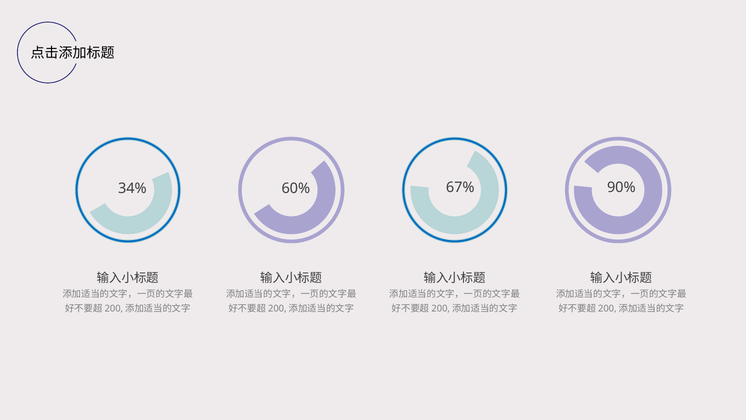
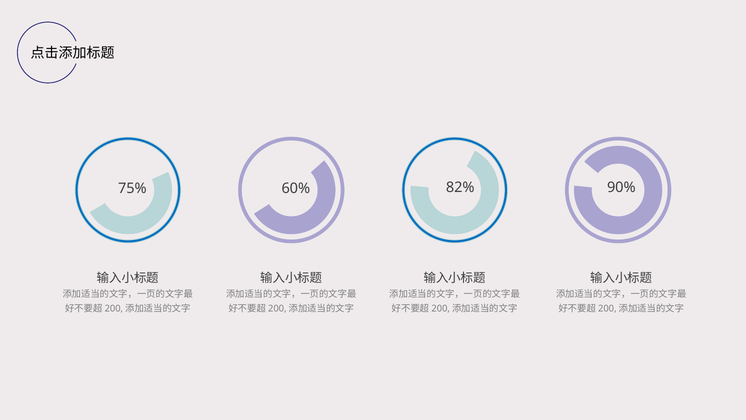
34%: 34% -> 75% (132, 188)
67%: 67% -> 82% (460, 187)
